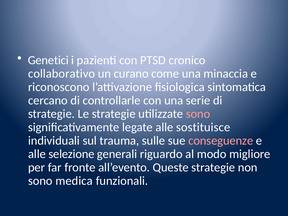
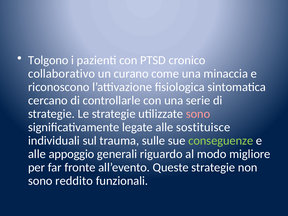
Genetici: Genetici -> Tolgono (48, 60)
conseguenze colour: pink -> light green (221, 141)
selezione: selezione -> appoggio (71, 154)
medica: medica -> reddito (74, 181)
